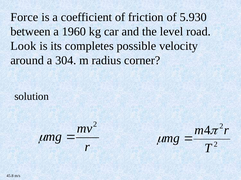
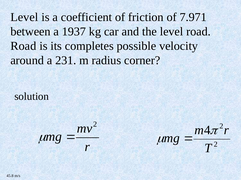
Force: Force -> Level (24, 17)
5.930: 5.930 -> 7.971 (193, 17)
1960: 1960 -> 1937 (74, 32)
Look: Look -> Road (23, 46)
304: 304 -> 231 (66, 61)
